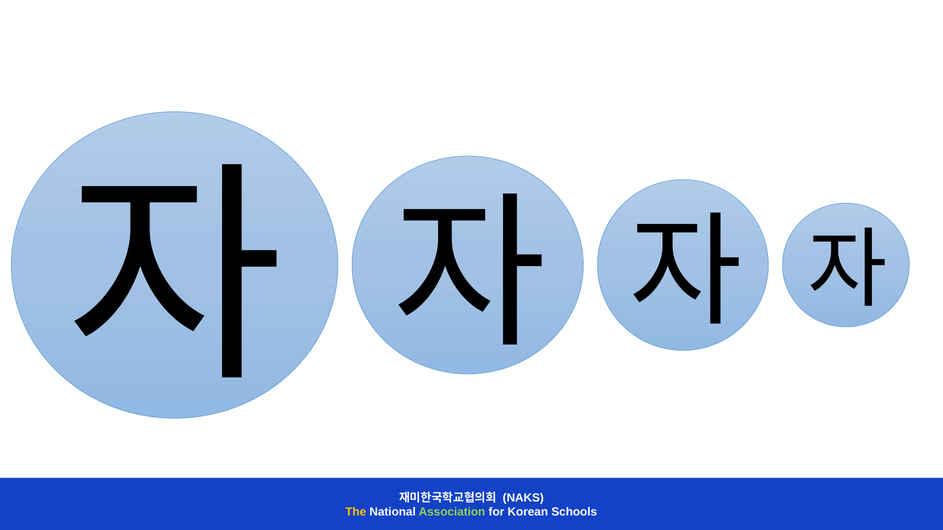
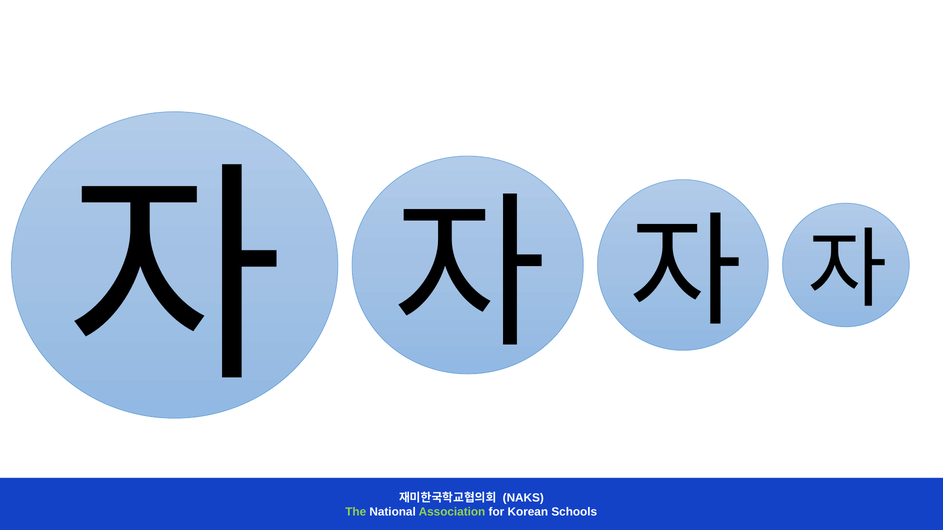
The colour: yellow -> light green (356, 512)
